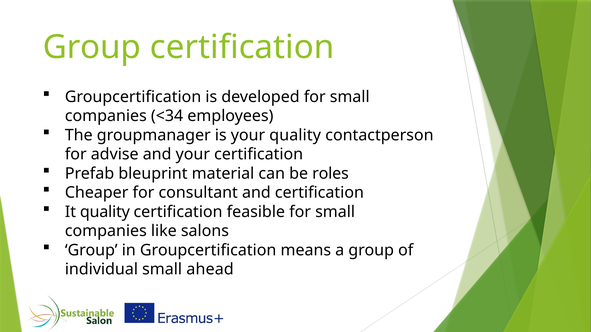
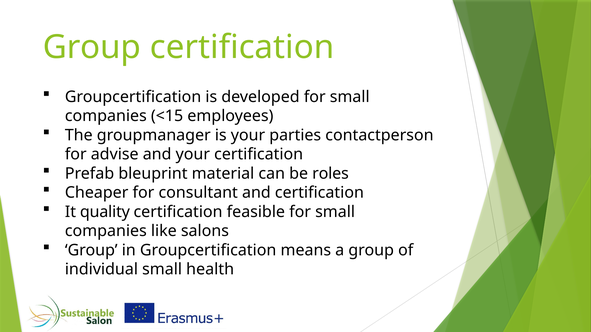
<34: <34 -> <15 (167, 116)
your quality: quality -> parties (295, 135)
ahead: ahead -> health (210, 270)
